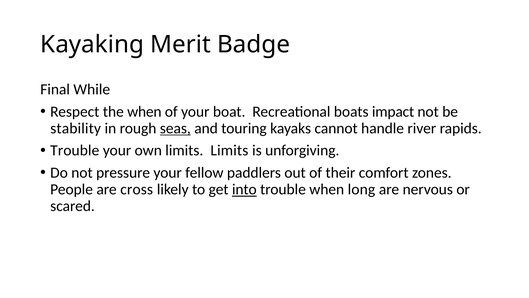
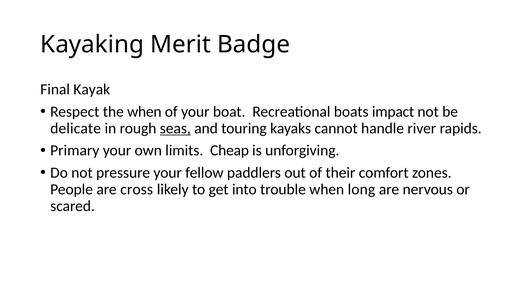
While: While -> Kayak (92, 89)
stability: stability -> delicate (76, 128)
Trouble: Trouble -> Primary (75, 150)
limits Limits: Limits -> Cheap (230, 150)
into underline: present -> none (244, 189)
